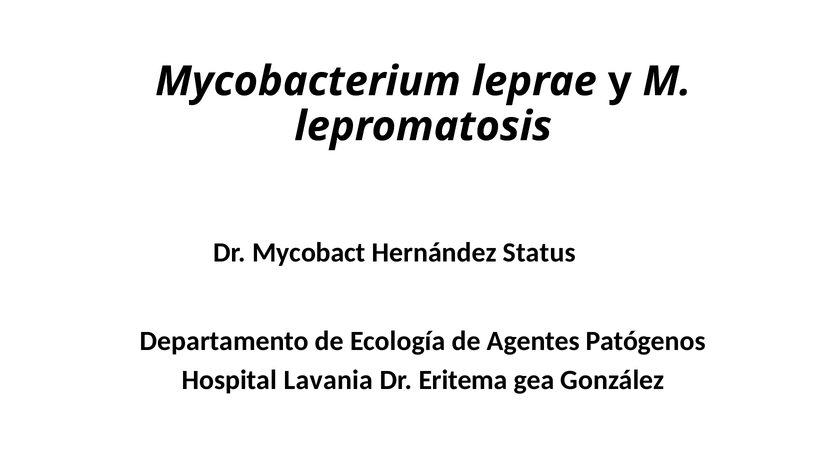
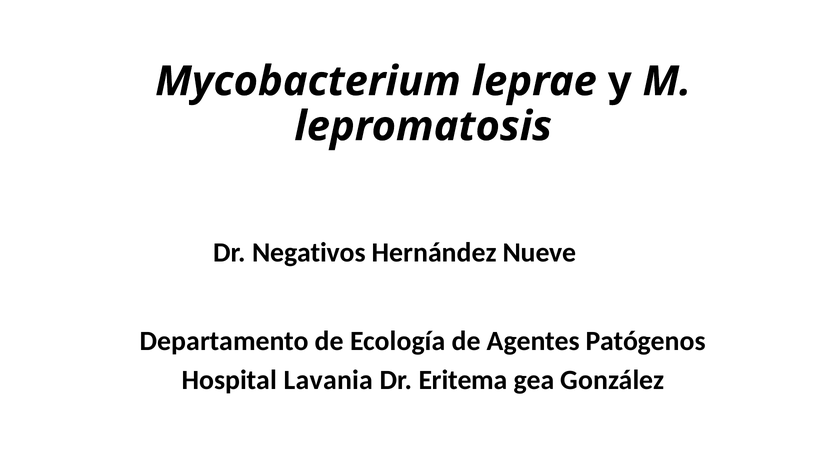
Mycobact: Mycobact -> Negativos (309, 253)
Status: Status -> Nueve (540, 253)
